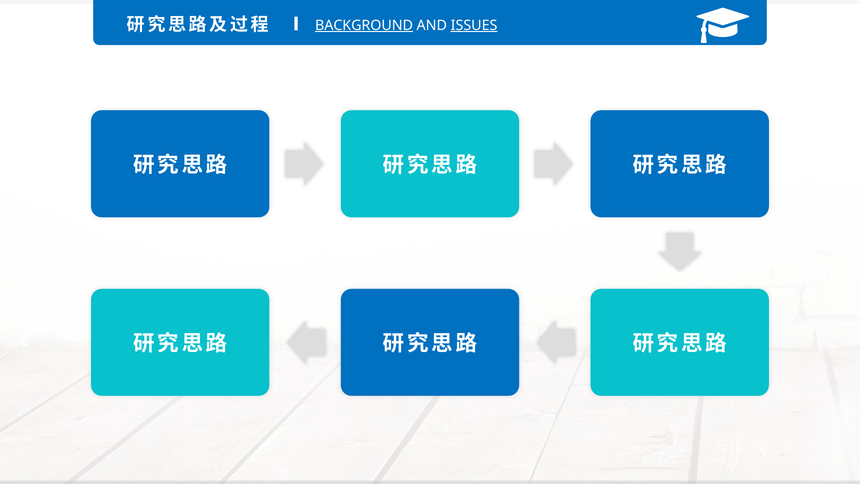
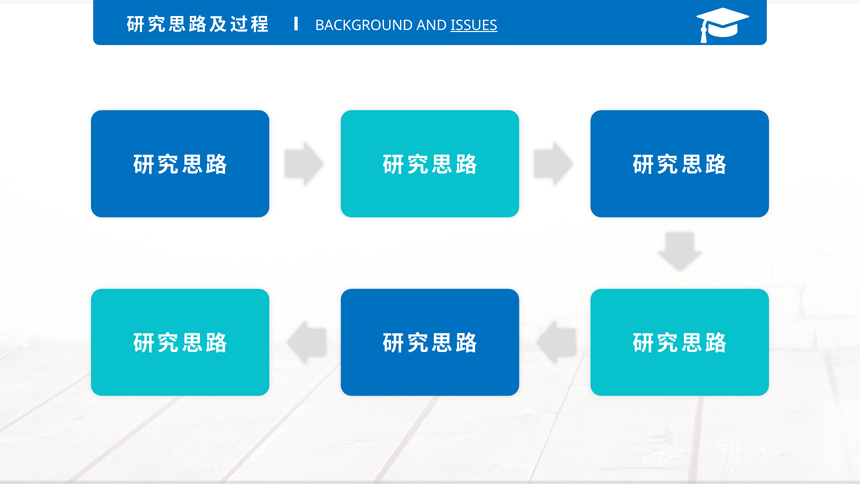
BACKGROUND underline: present -> none (364, 25)
